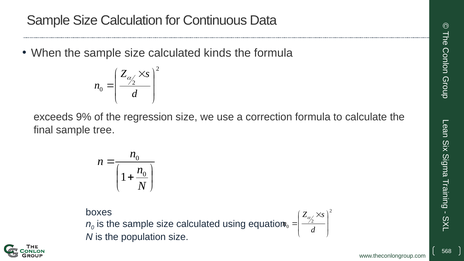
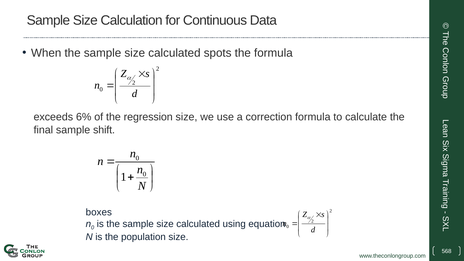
kinds: kinds -> spots (218, 53)
9%: 9% -> 6% (84, 117)
tree: tree -> shift (104, 130)
